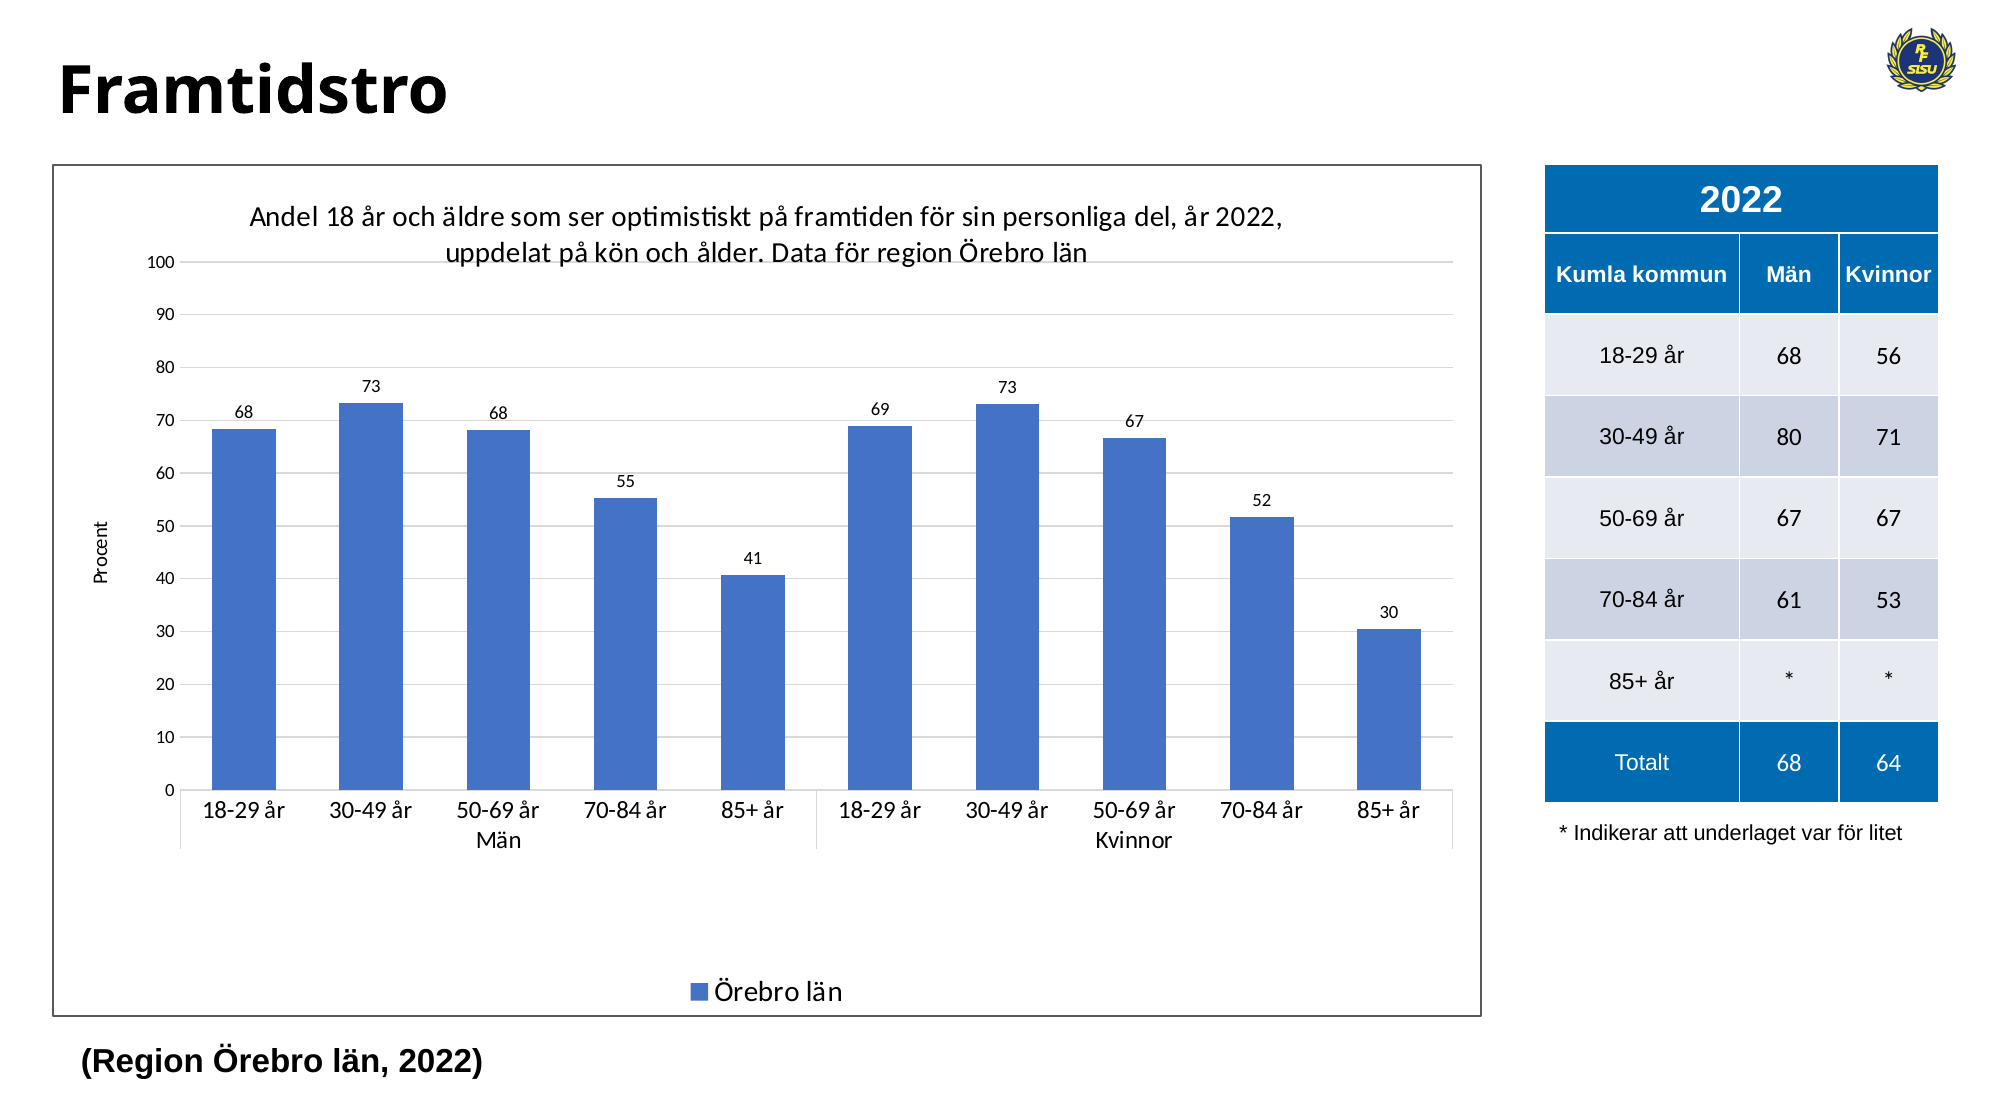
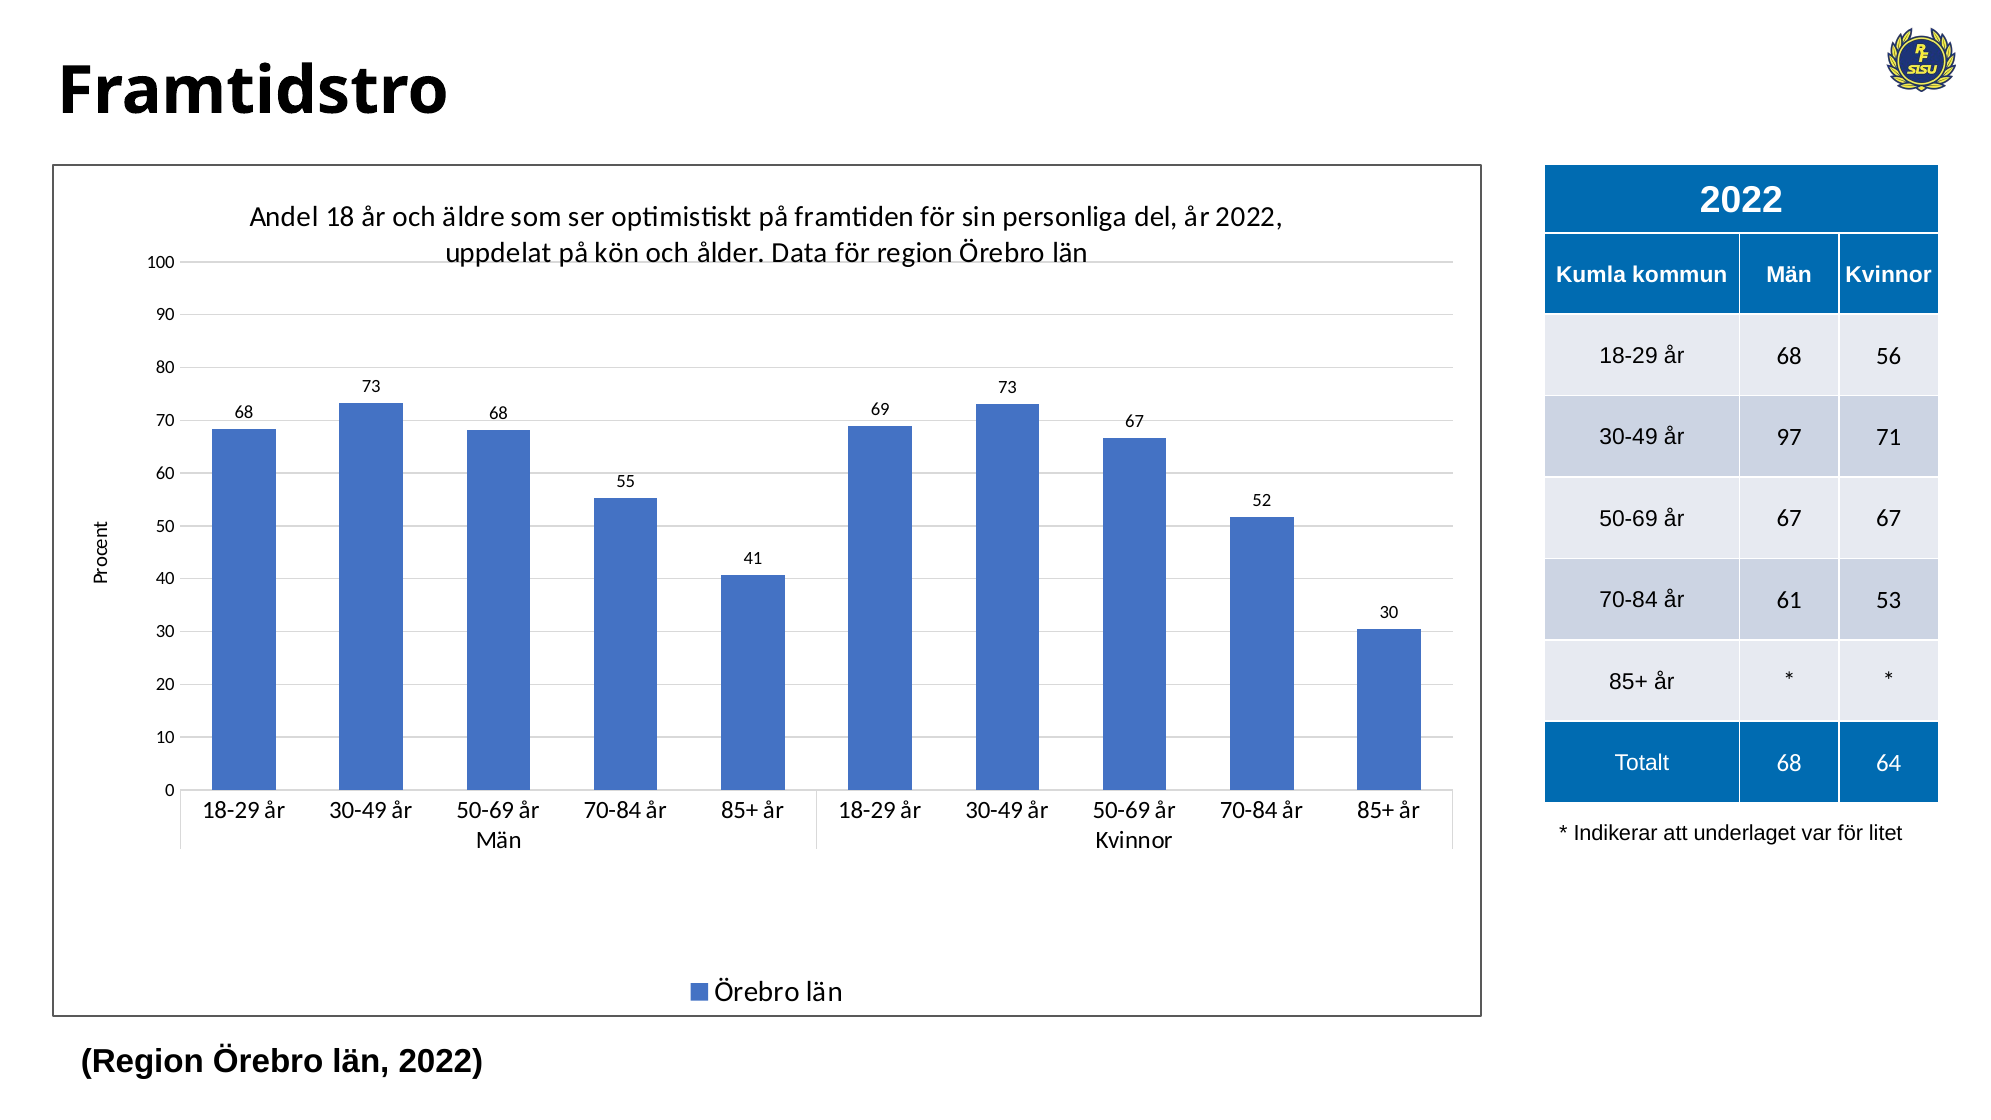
år 80: 80 -> 97 (1789, 437)
